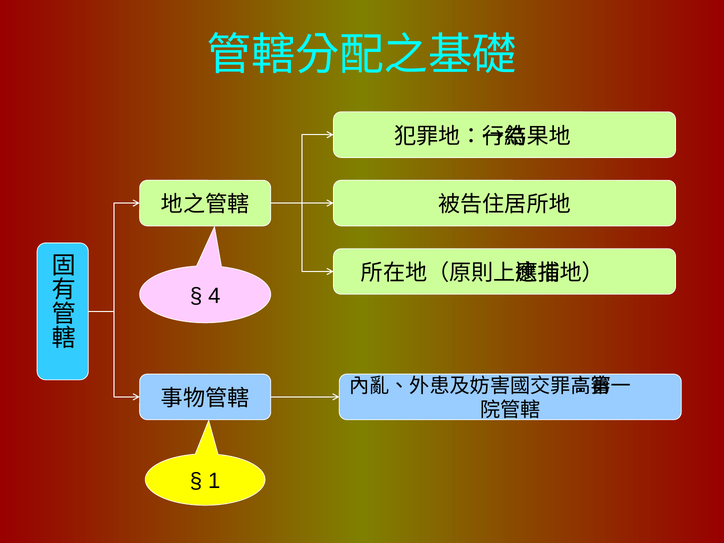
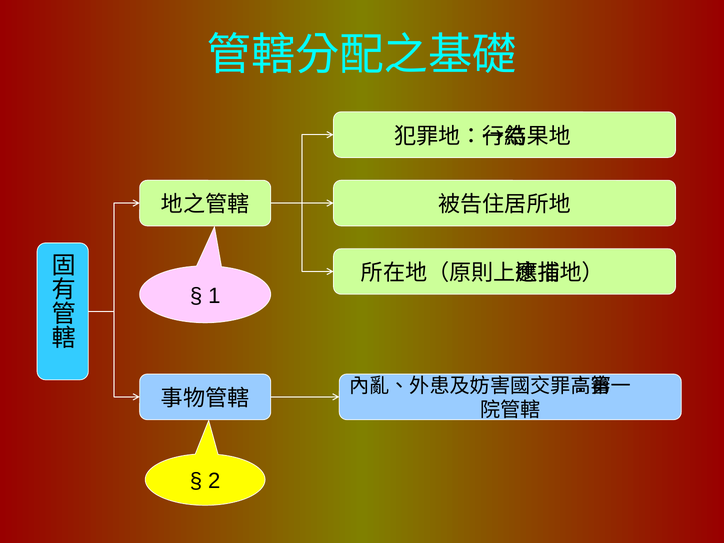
4: 4 -> 1 (214, 296)
1: 1 -> 2 (214, 481)
